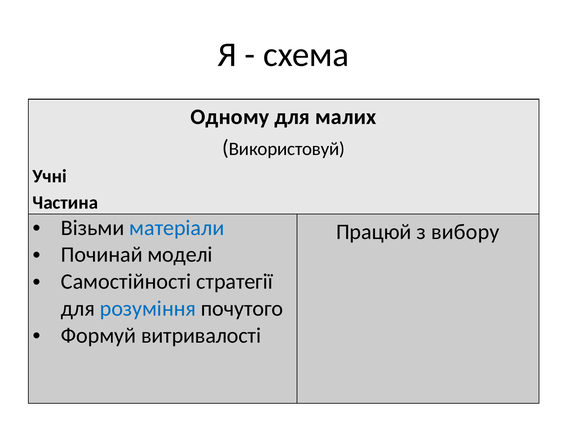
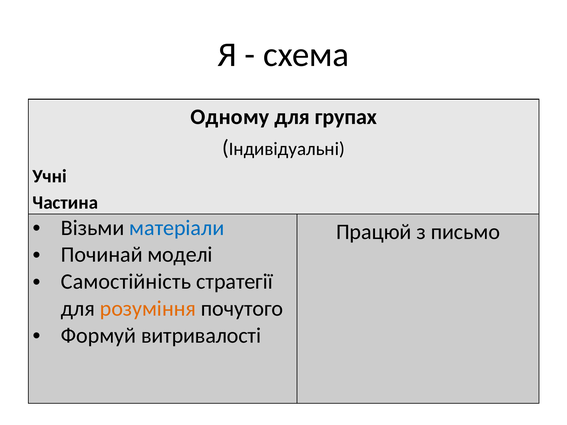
малих: малих -> групах (346, 117)
Використовуй: Використовуй -> Індивідуальні (287, 149)
вибору: вибору -> письмо (465, 232)
Самостійності: Самостійності -> Самостійність (126, 282)
розуміння colour: blue -> orange (148, 309)
